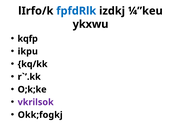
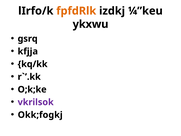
fpfdRlk colour: blue -> orange (76, 11)
kqfp: kqfp -> gsrq (28, 39)
ikpu: ikpu -> kfjja (28, 51)
